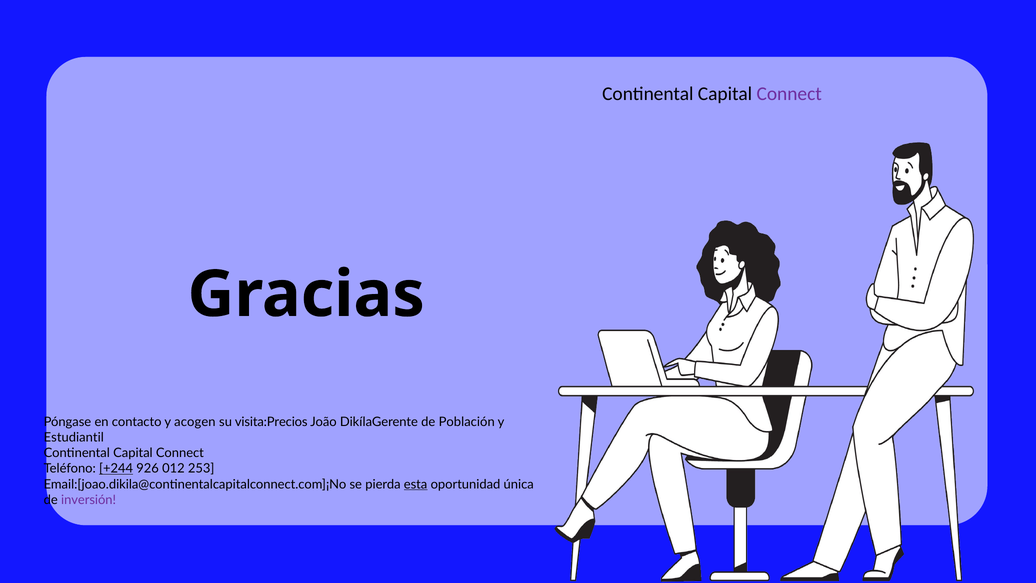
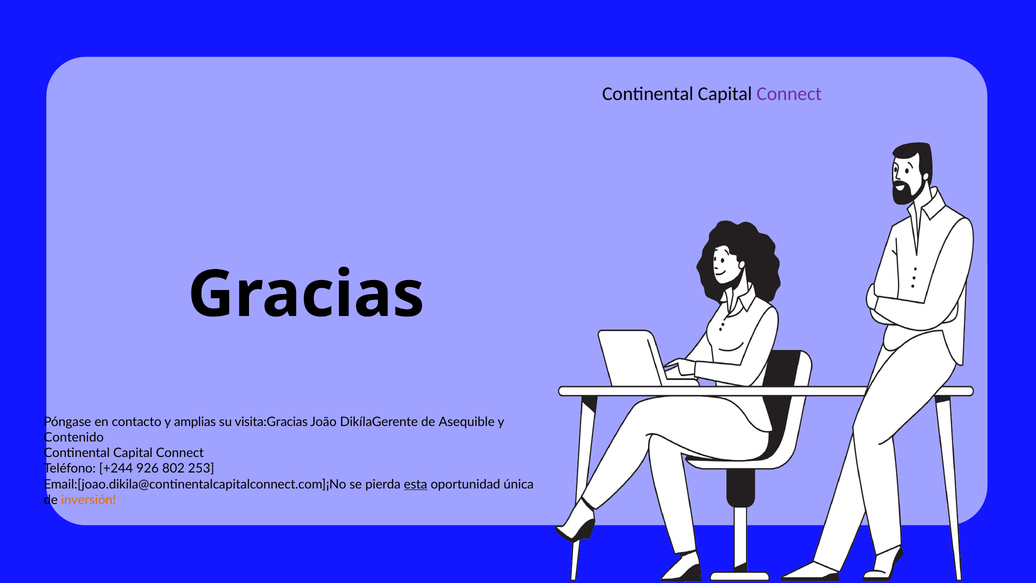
acogen: acogen -> amplias (195, 422)
visita:Precios: visita:Precios -> visita:Gracias (271, 422)
Población: Población -> Asequible (467, 422)
Estudiantil: Estudiantil -> Contenido (74, 437)
+244 underline: present -> none (116, 469)
012: 012 -> 802 (173, 469)
inversión colour: purple -> orange (89, 500)
